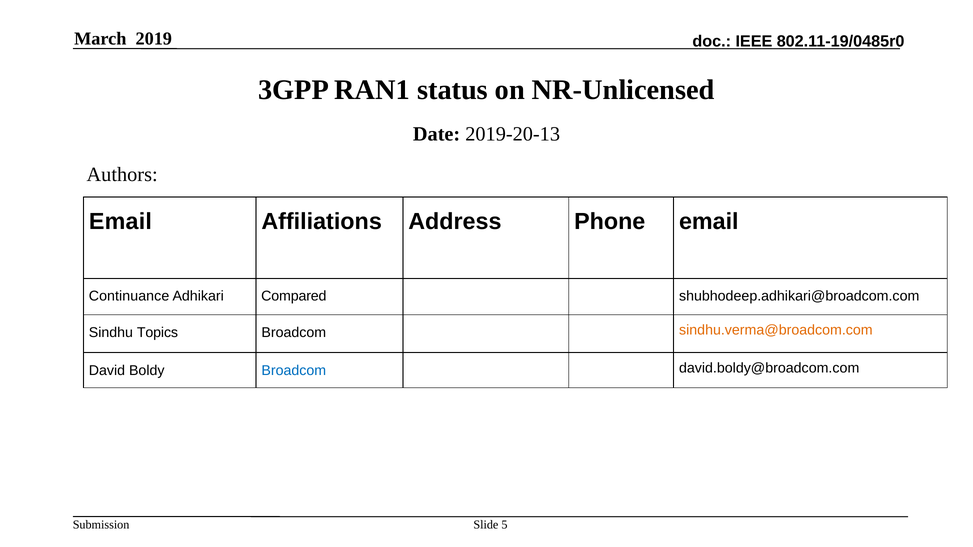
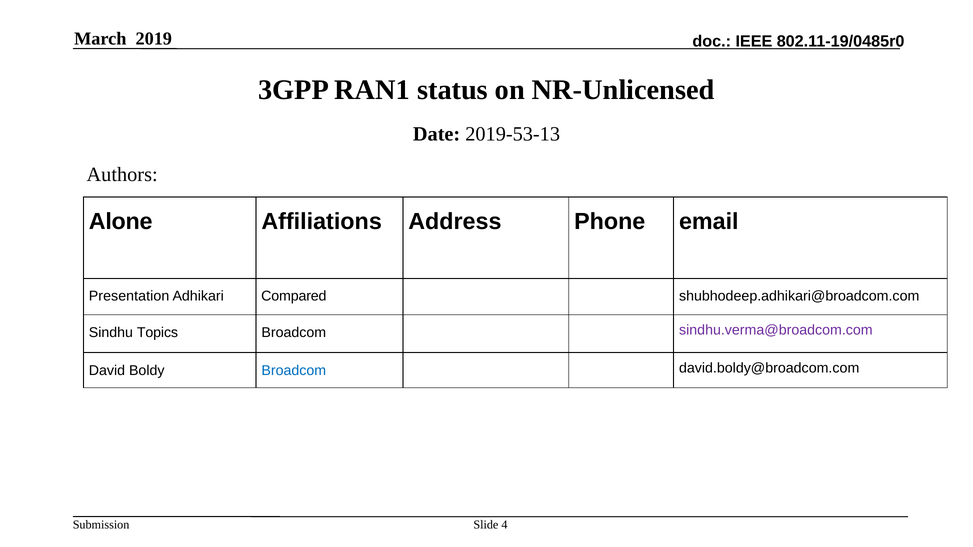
2019-20-13: 2019-20-13 -> 2019-53-13 (513, 134)
Email: Email -> Alone (121, 222)
Continuance: Continuance -> Presentation (129, 296)
sindhu.verma@broadcom.com colour: orange -> purple (776, 330)
5: 5 -> 4 (504, 525)
